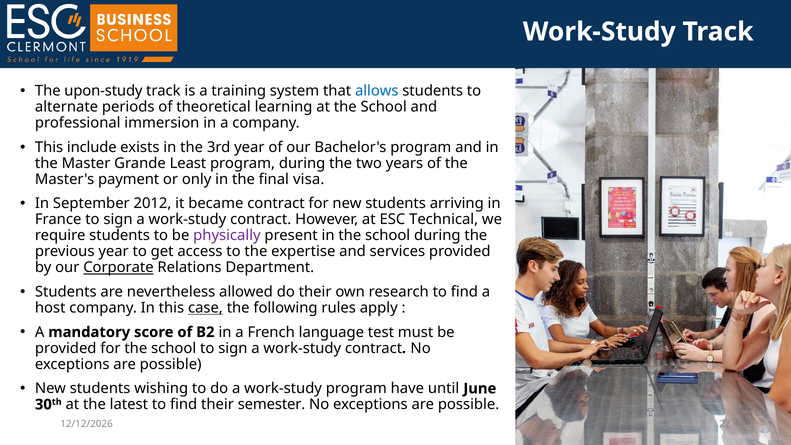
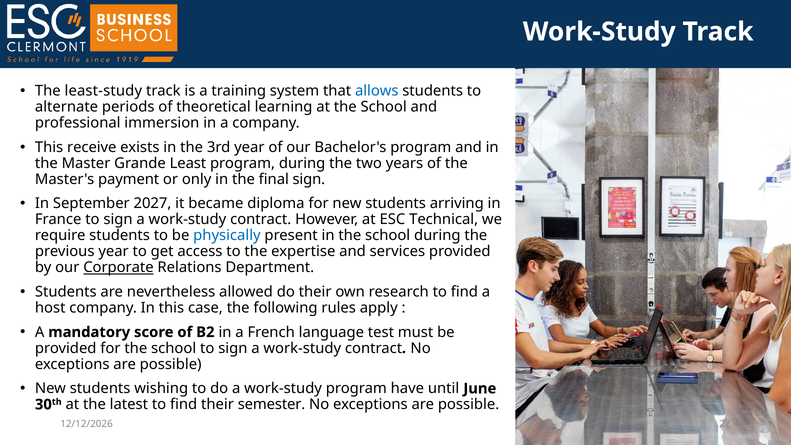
upon-study: upon-study -> least-study (103, 91)
include: include -> receive (92, 147)
final visa: visa -> sign (309, 179)
2012: 2012 -> 2027 (152, 203)
became contract: contract -> diploma (276, 203)
physically colour: purple -> blue (227, 236)
case underline: present -> none (205, 308)
